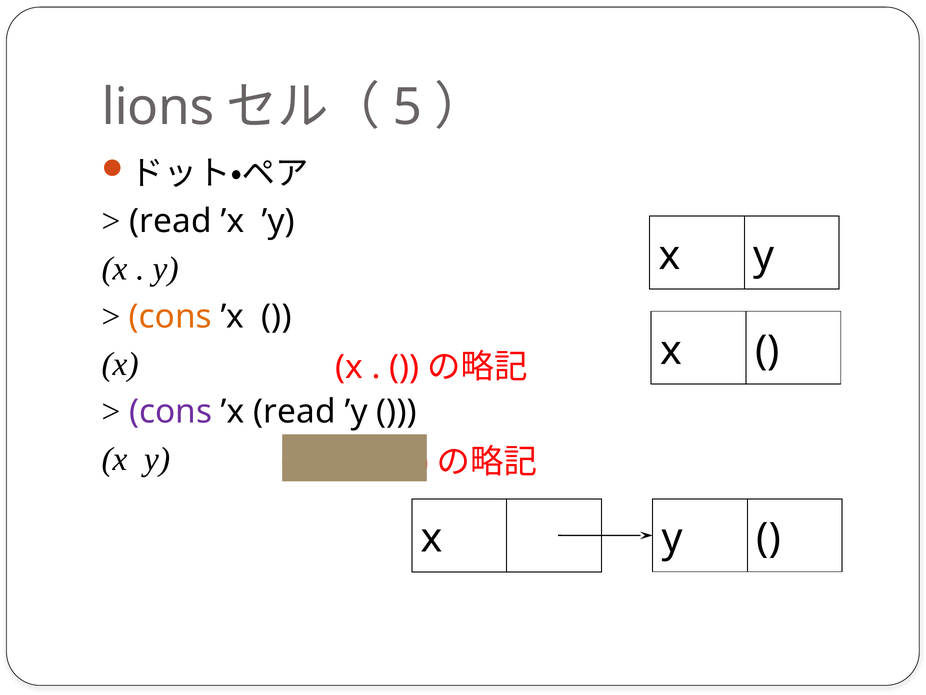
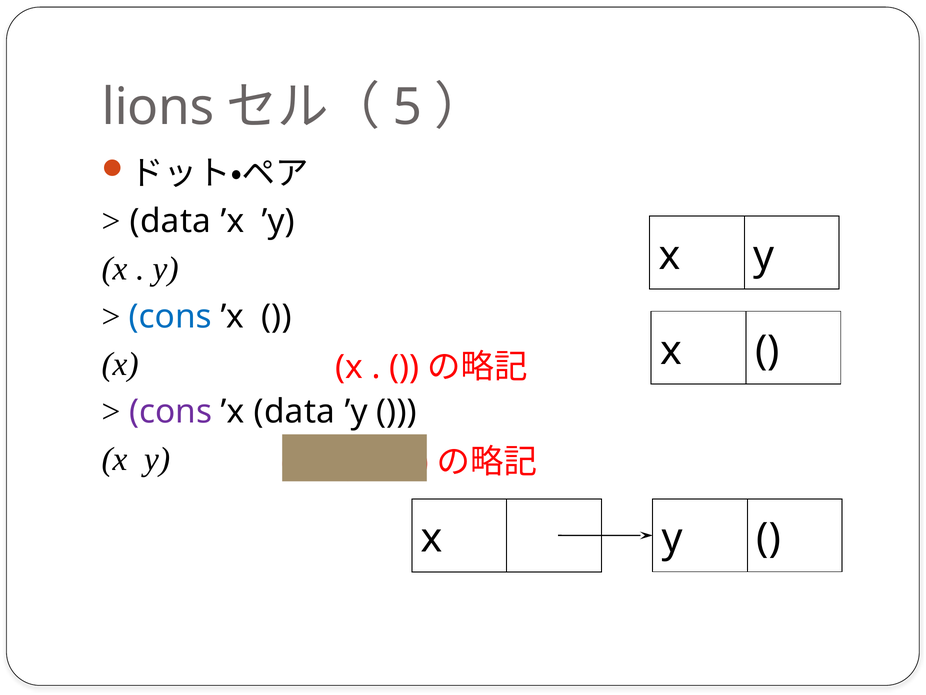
read: read -> data (170, 221)
cons colour: orange -> blue (170, 316)
’x read: read -> data (294, 411)
